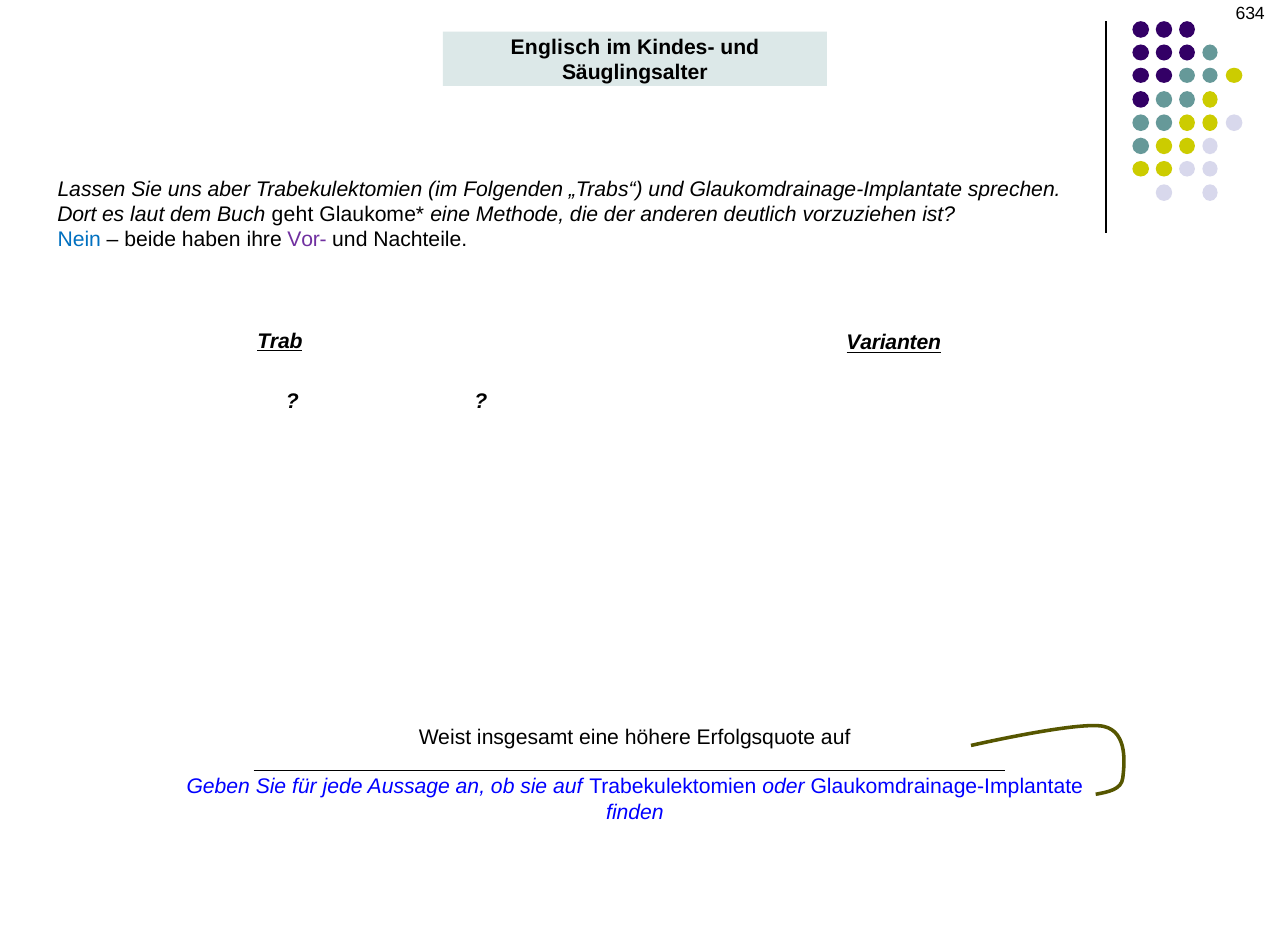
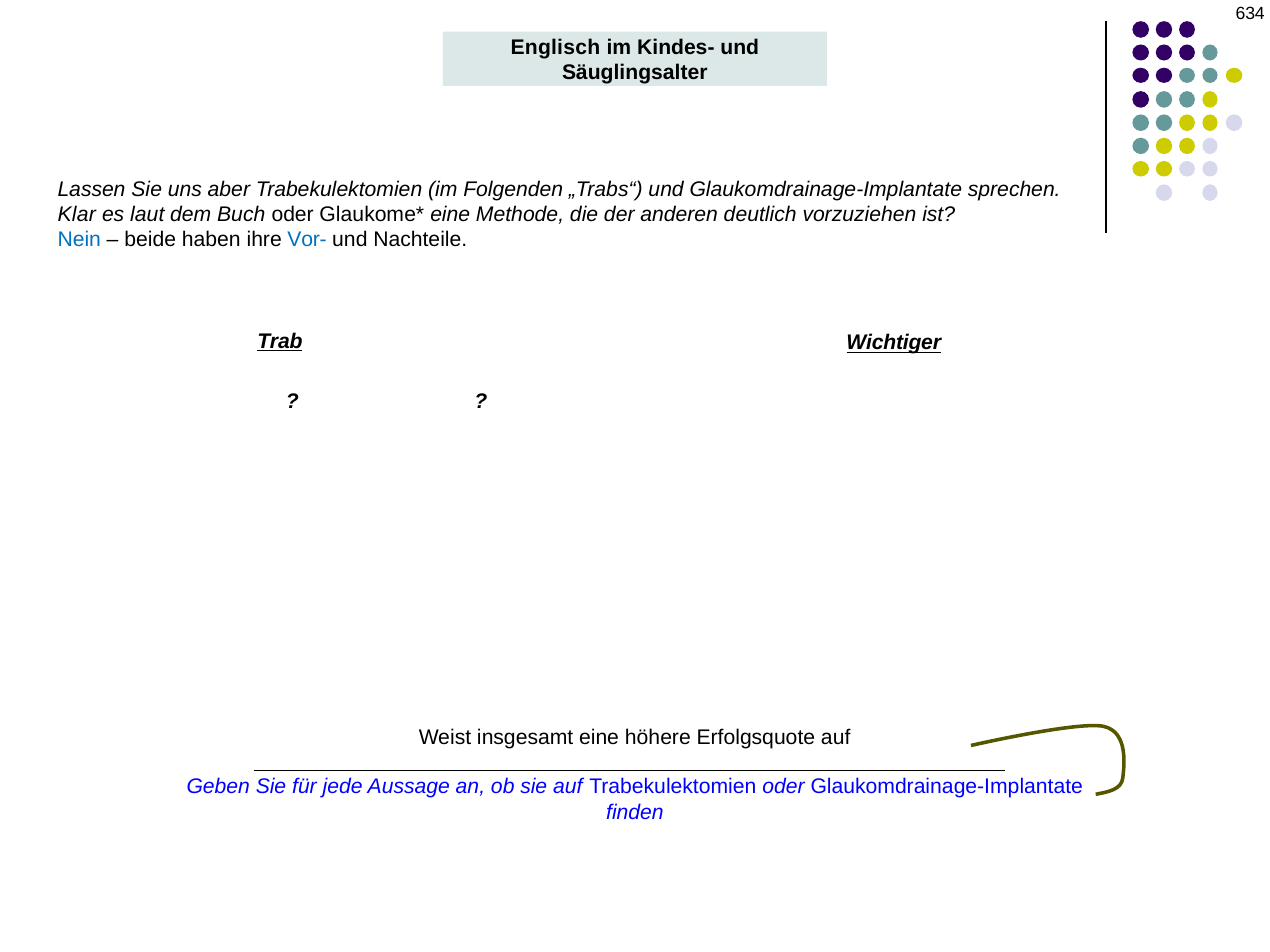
Dort: Dort -> Klar (77, 215)
Buch geht: geht -> oder (293, 215)
Vor- colour: purple -> blue (307, 240)
Varianten: Varianten -> Wichtiger (894, 343)
